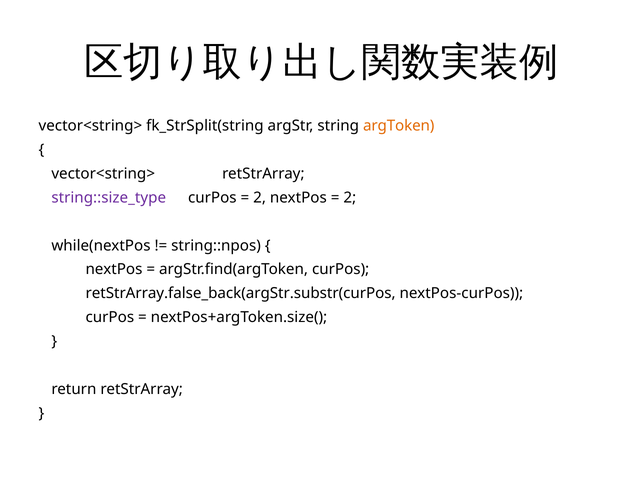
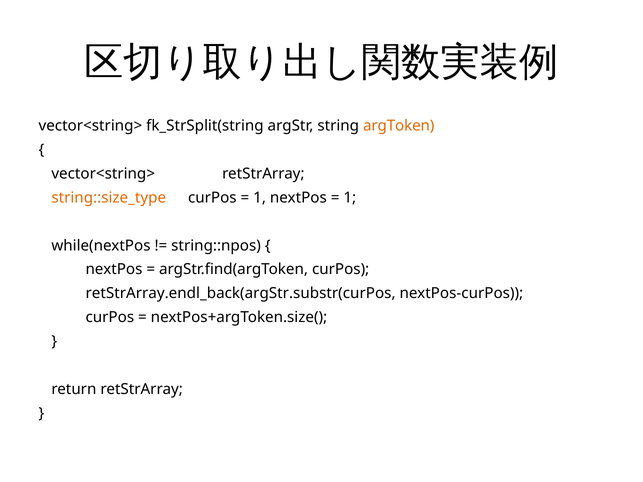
string::size_type colour: purple -> orange (109, 198)
2: 2 -> 1 (260, 198)
2: 2 -> 1 (350, 198)
retStrArray.false_back(argStr.substr(curPos: retStrArray.false_back(argStr.substr(curPos -> retStrArray.endl_back(argStr.substr(curPos (241, 294)
